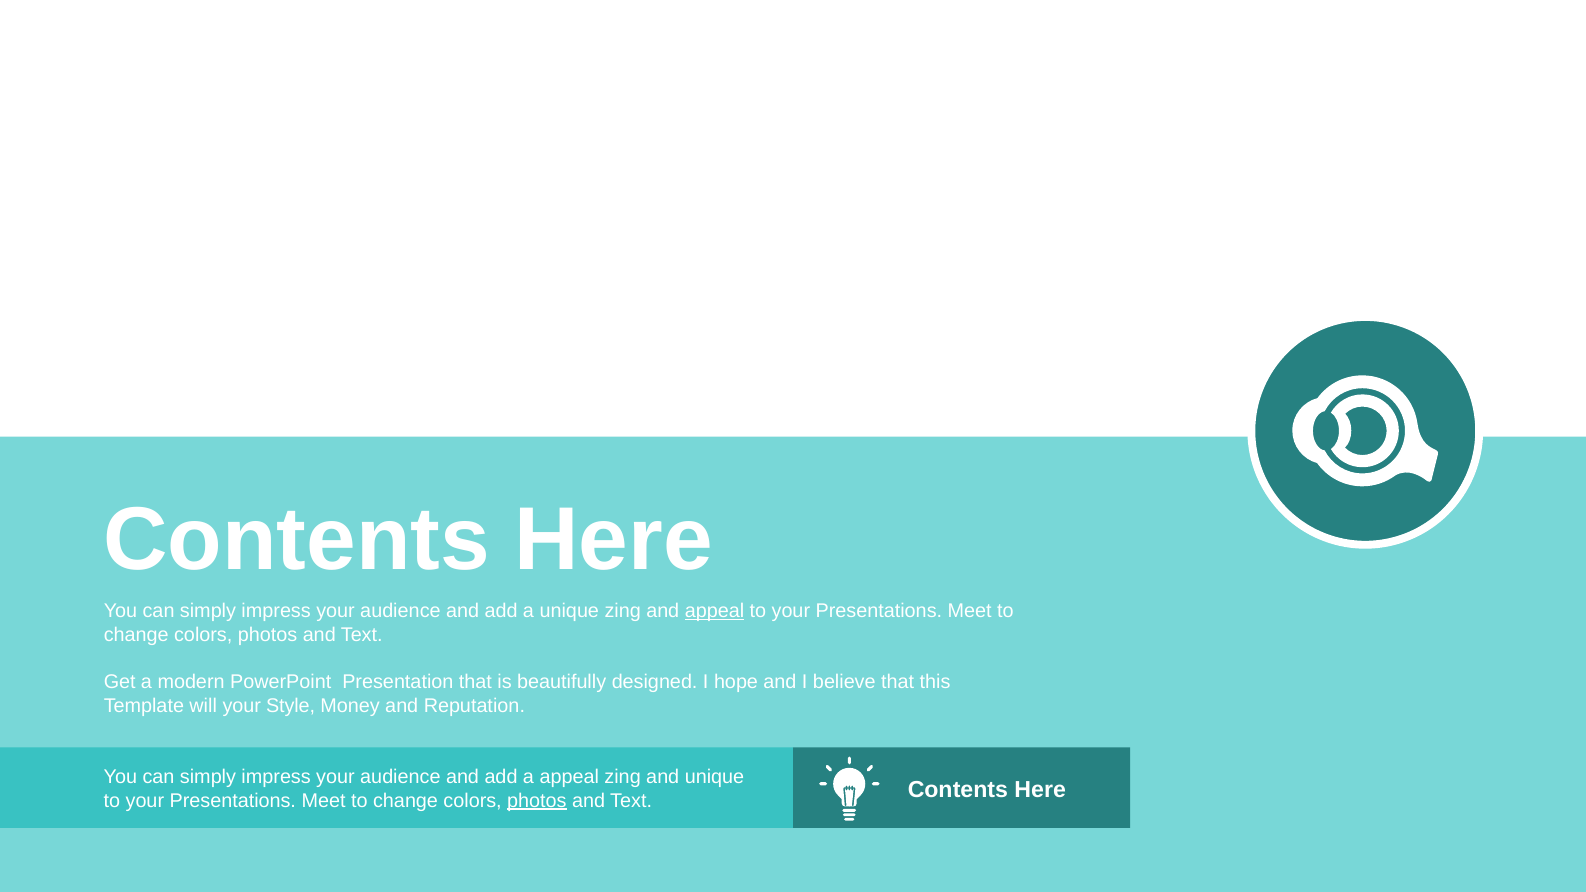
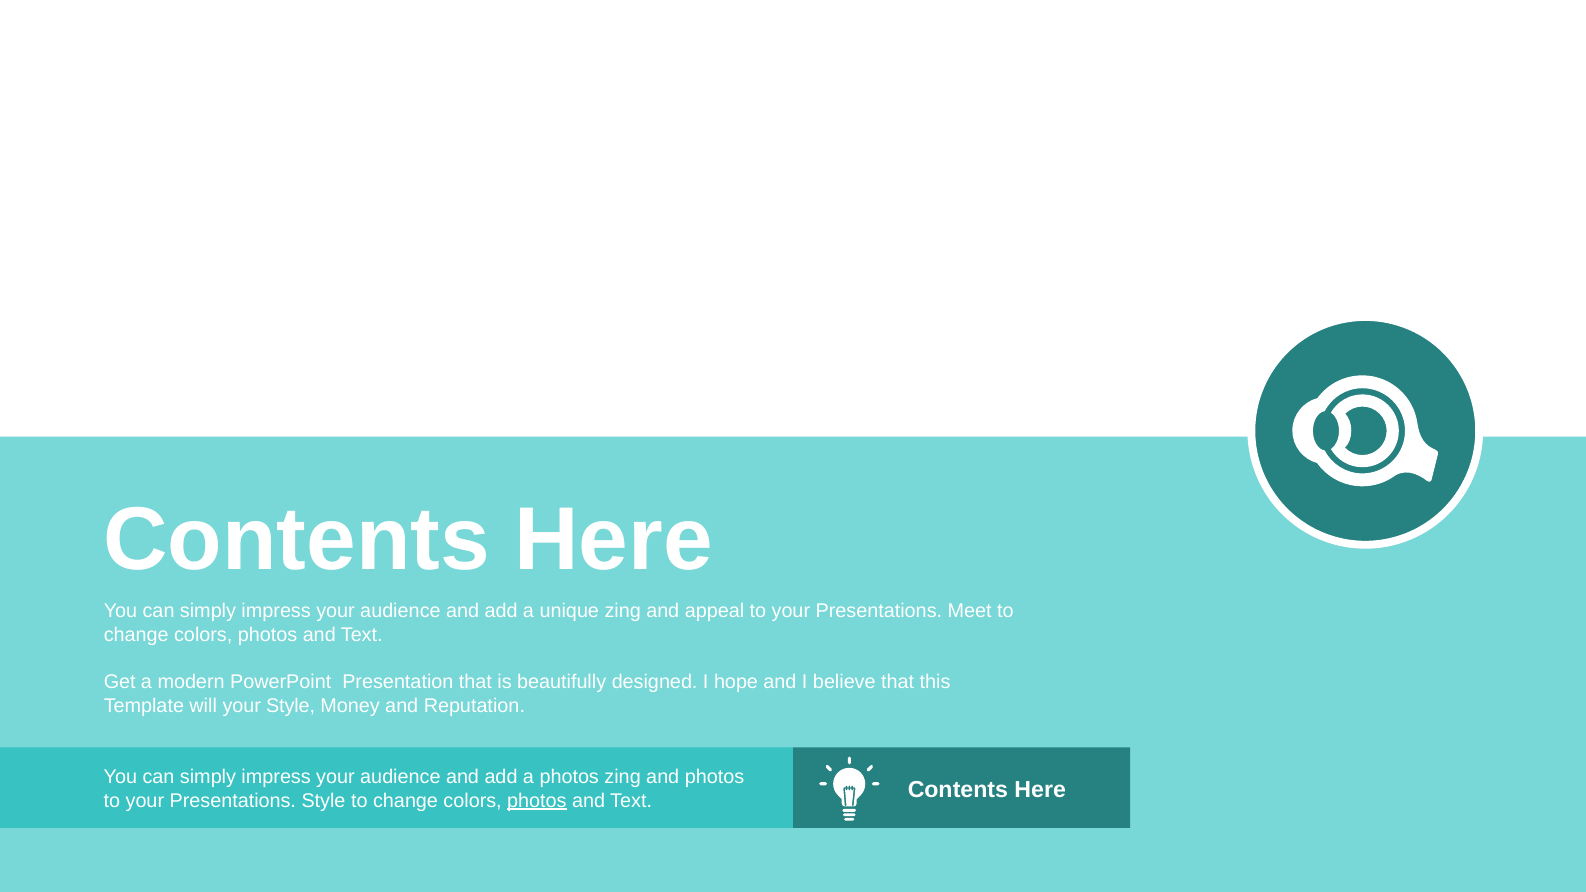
appeal underline: present -> none (715, 611)
a appeal: appeal -> photos (569, 777)
and unique: unique -> photos (714, 777)
Meet: Meet -> Style (324, 801)
